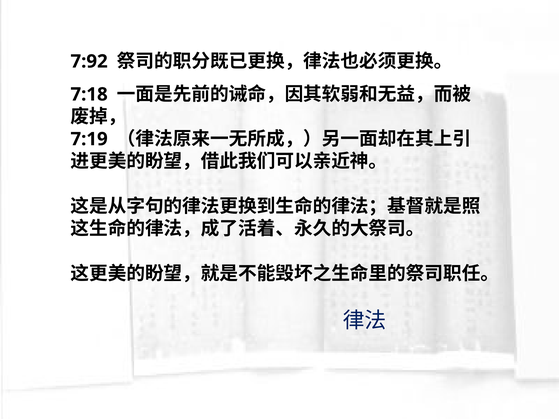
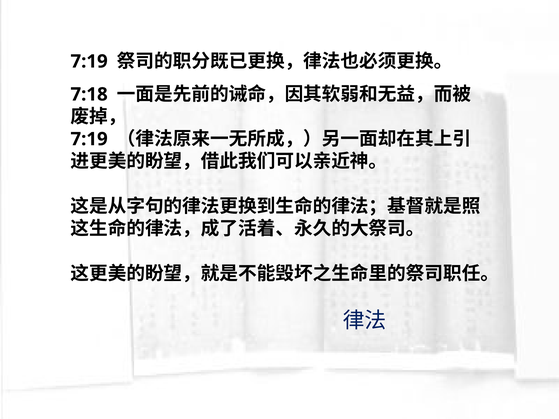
7:92: 7:92 -> 7:19 (89, 61)
